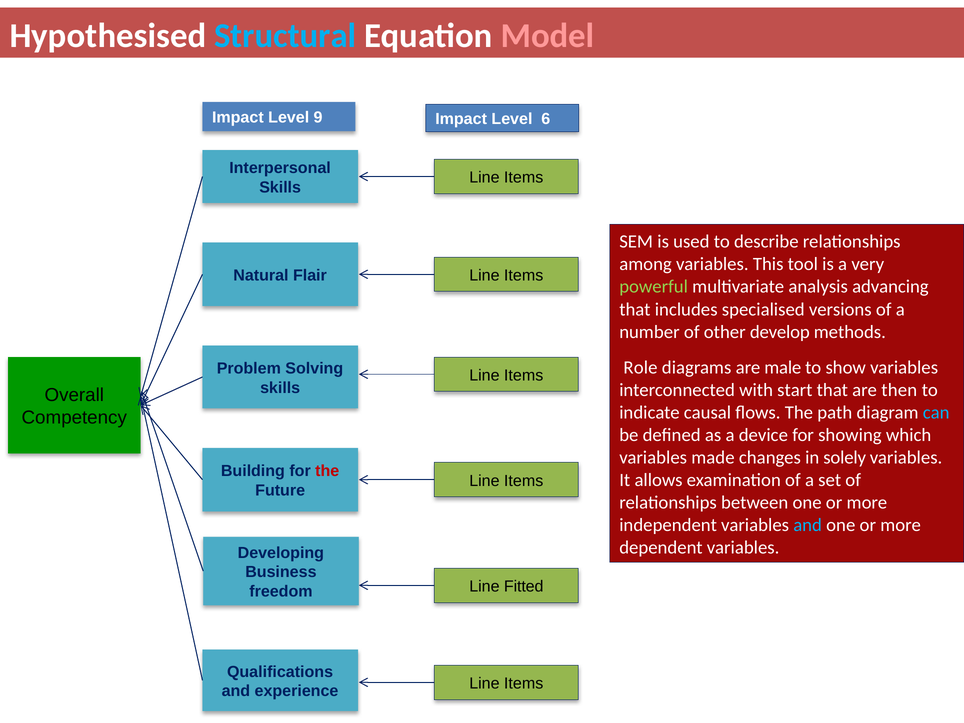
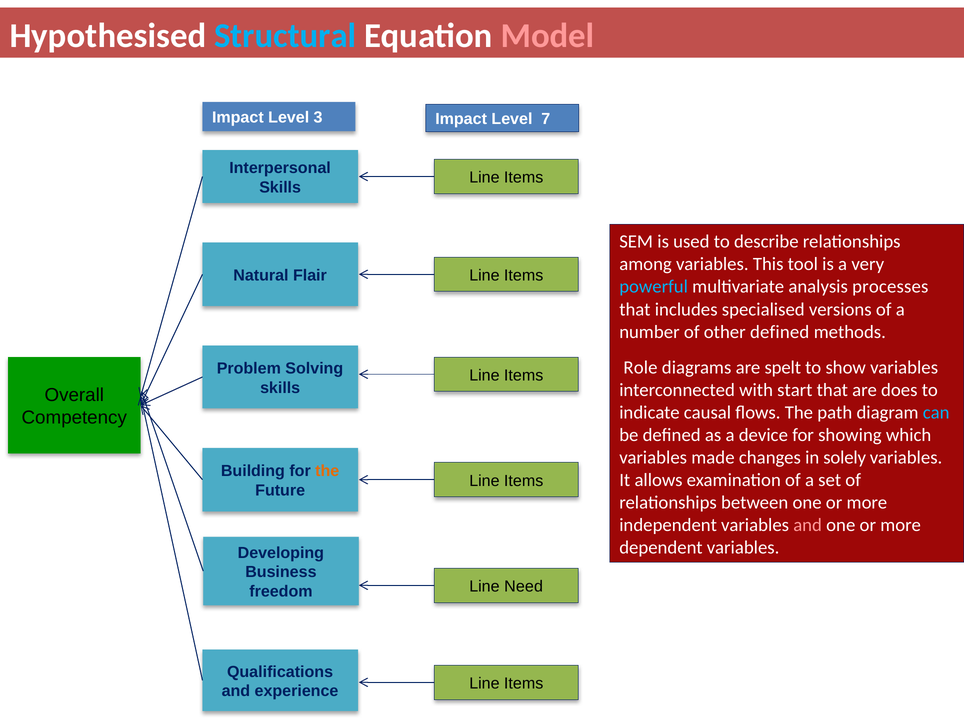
9: 9 -> 3 (318, 118)
6: 6 -> 7 (546, 119)
powerful colour: light green -> light blue (654, 287)
advancing: advancing -> processes (890, 287)
other develop: develop -> defined (780, 332)
male: male -> spelt (783, 368)
then: then -> does (899, 390)
the colour: red -> orange (327, 471)
and colour: light blue -> pink (808, 525)
Fitted: Fitted -> Need (524, 586)
